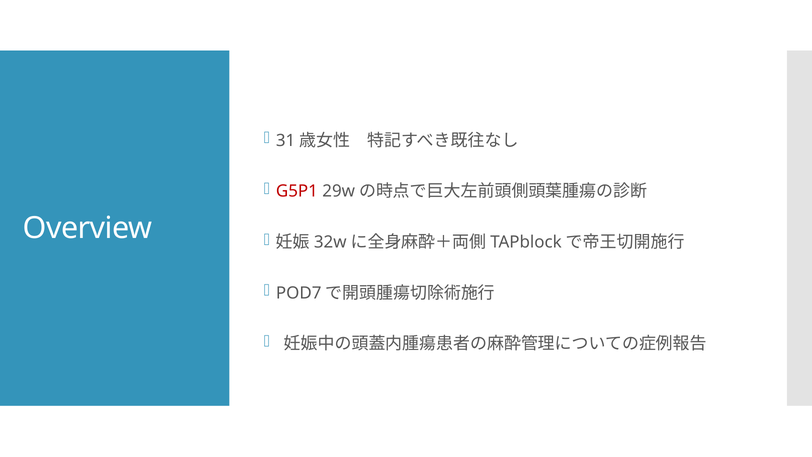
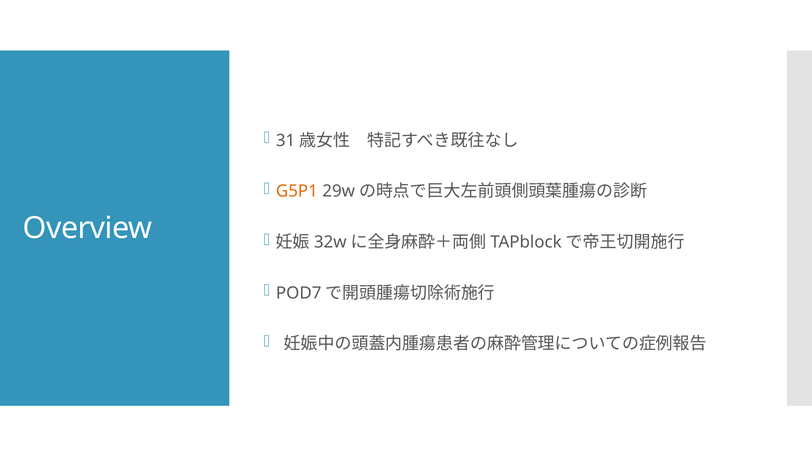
G5P1 colour: red -> orange (297, 191)
